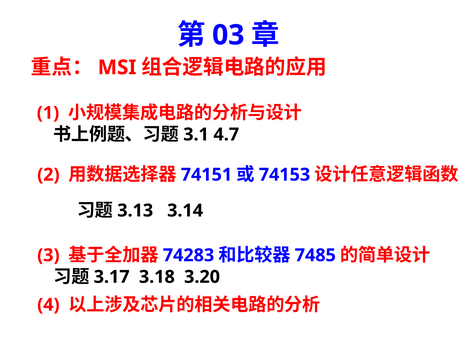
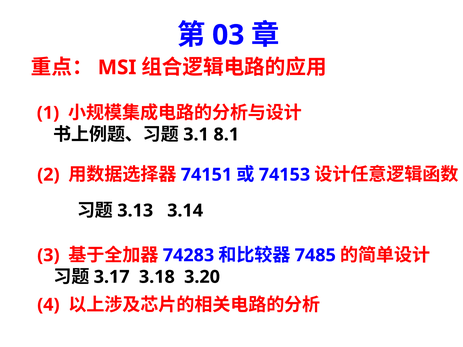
4.7: 4.7 -> 8.1 (226, 135)
